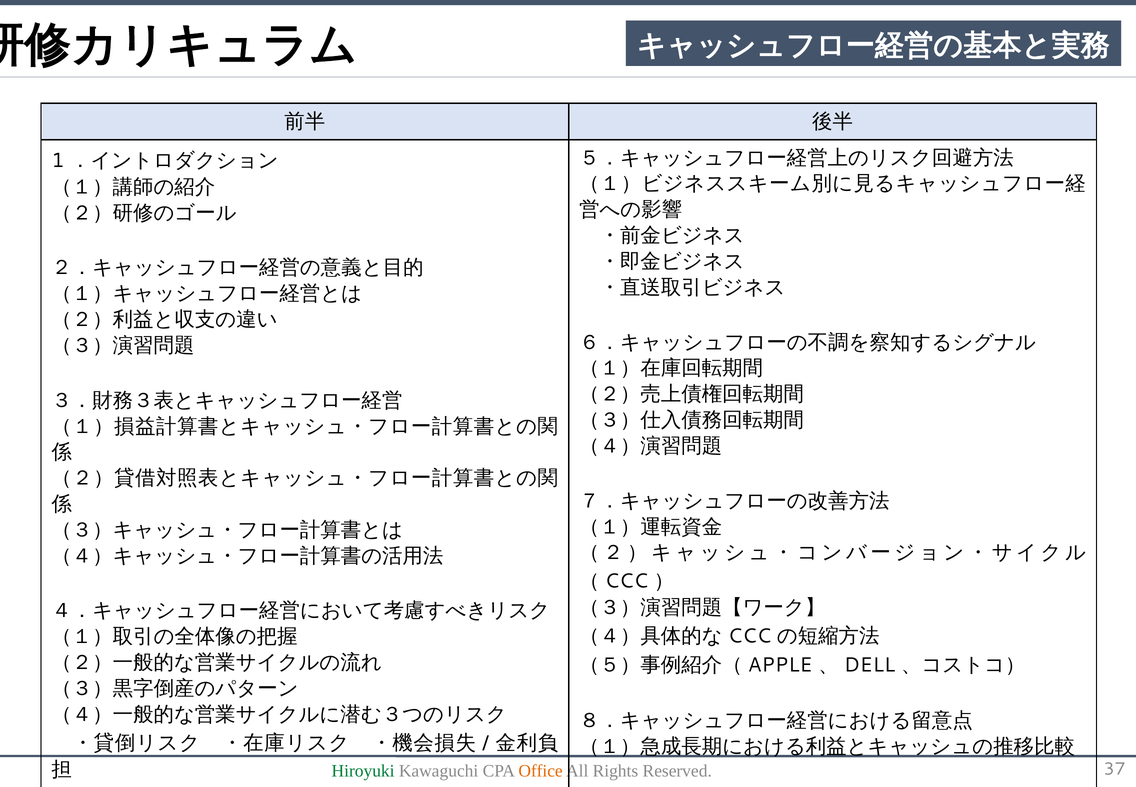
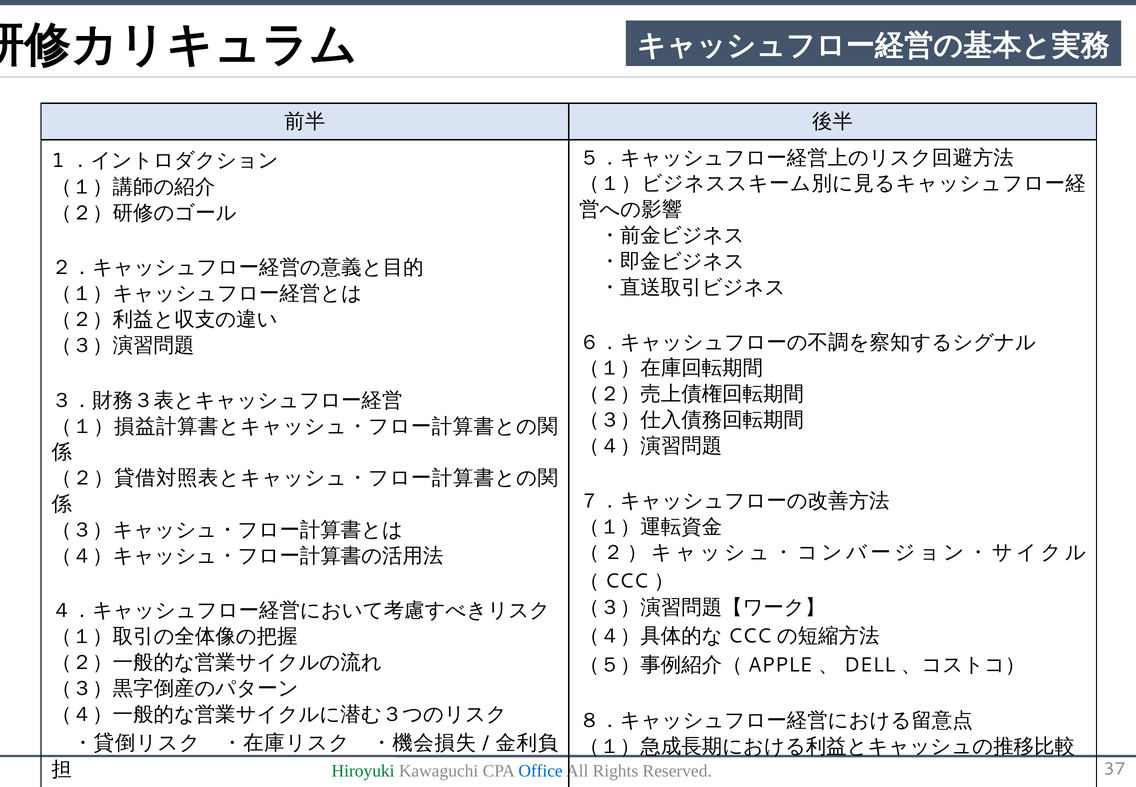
Office colour: orange -> blue (541, 770)
